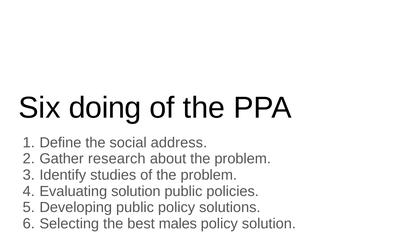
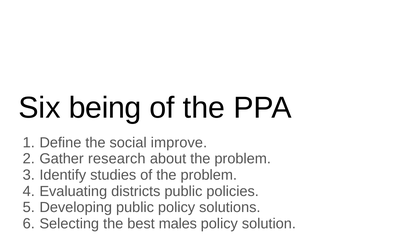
doing: doing -> being (105, 108)
address: address -> improve (179, 142)
Evaluating solution: solution -> districts (136, 191)
